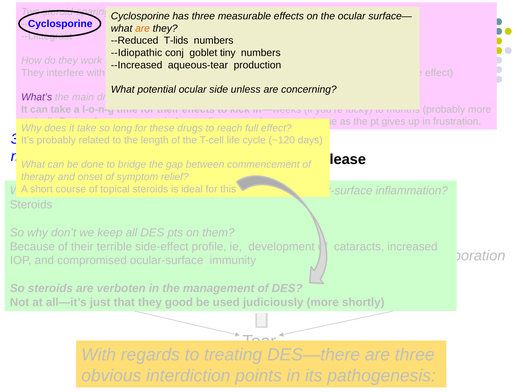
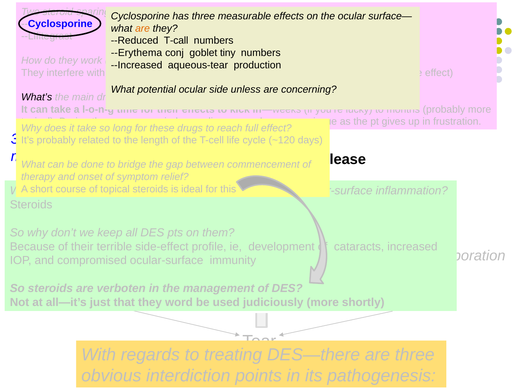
T-lids: T-lids -> T-call (176, 41)
--Idiopathic: --Idiopathic -> --Erythema (137, 53)
What’s colour: purple -> black (37, 97)
good: good -> word (179, 302)
